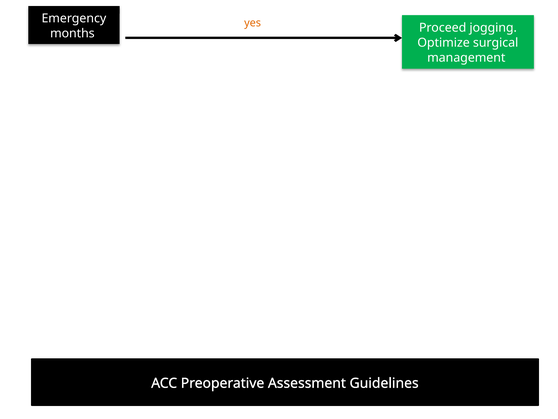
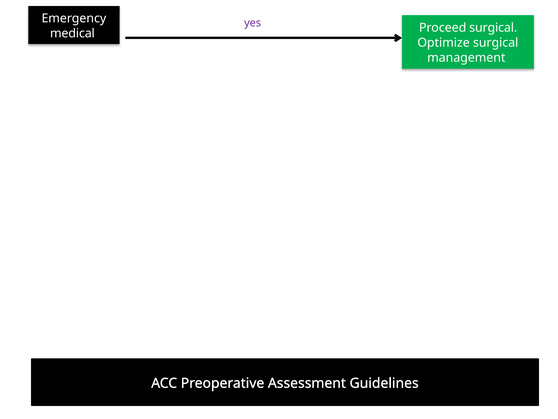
yes colour: orange -> purple (253, 23)
months: months -> medical (72, 33)
Proceed jogging: jogging -> surgical (493, 28)
